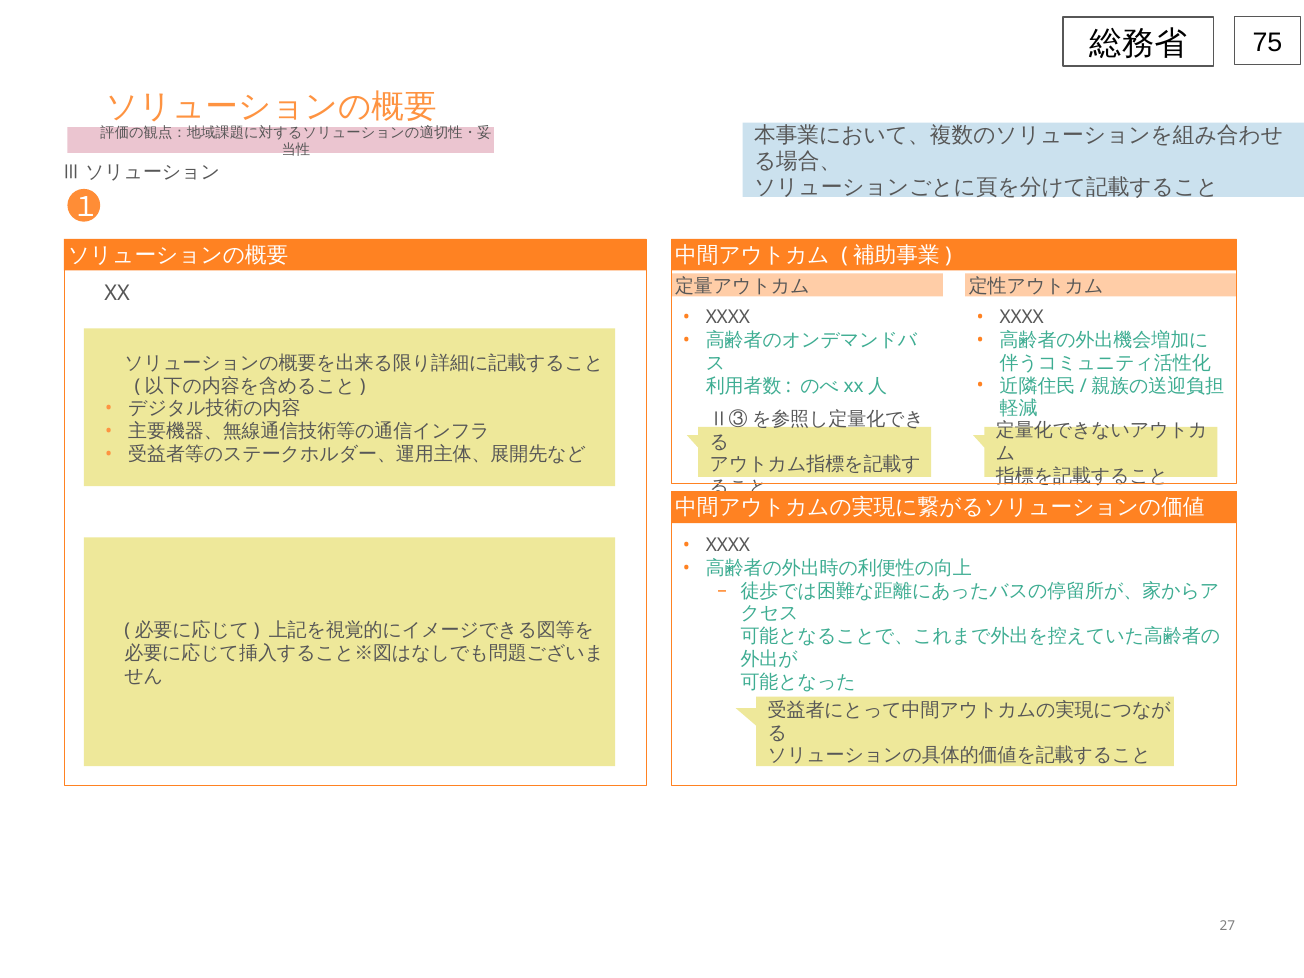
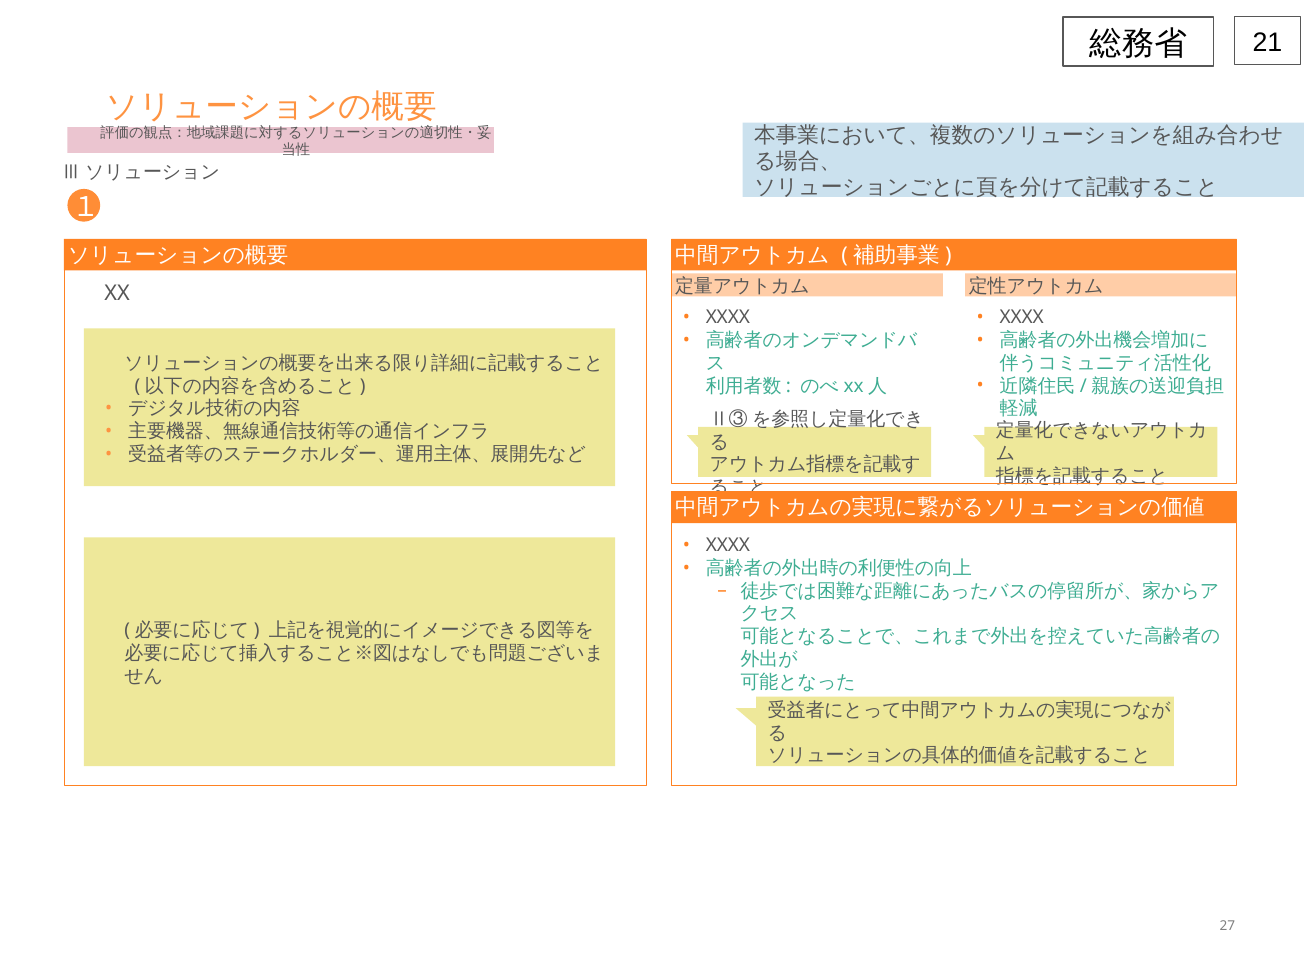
75: 75 -> 21 (1267, 43)
